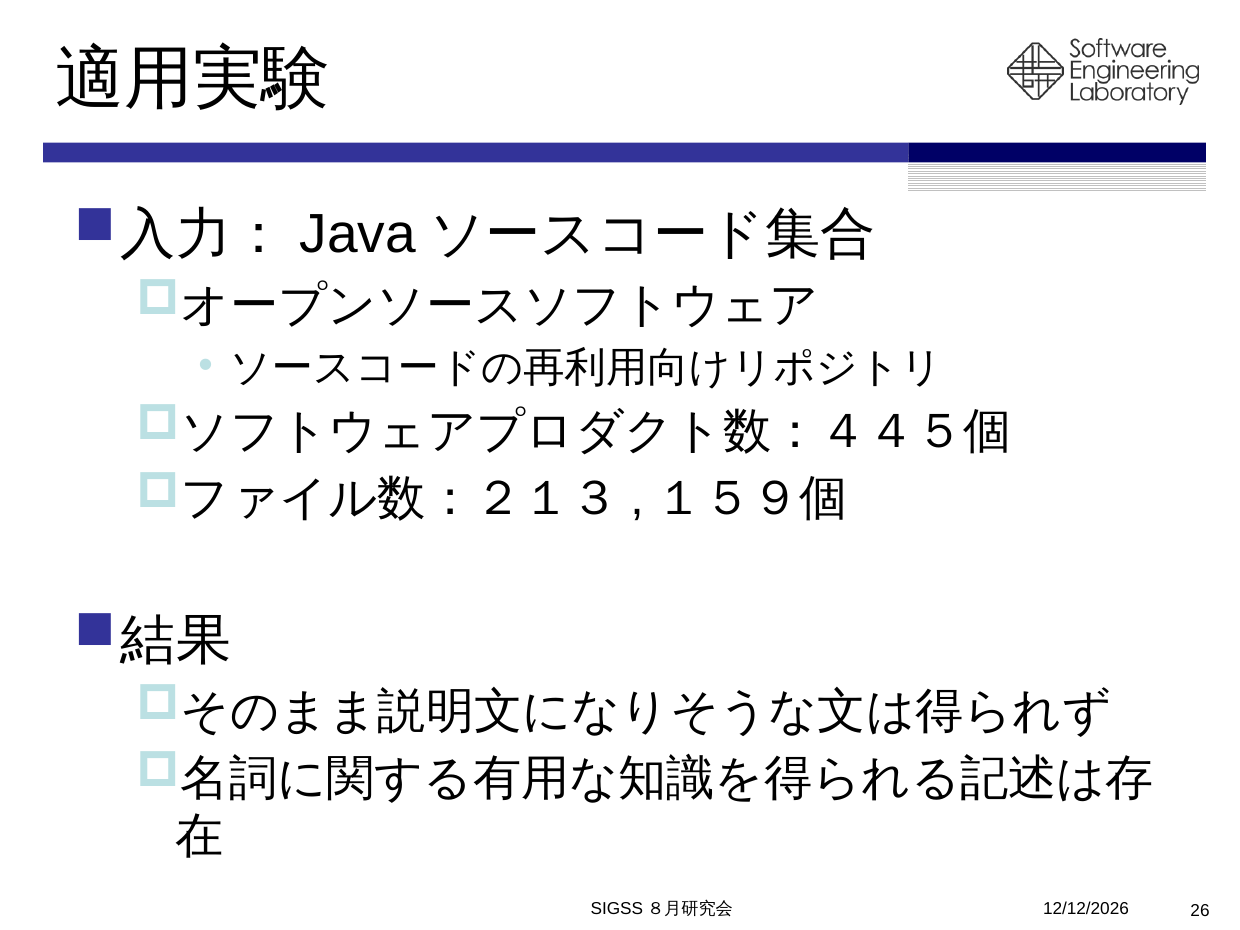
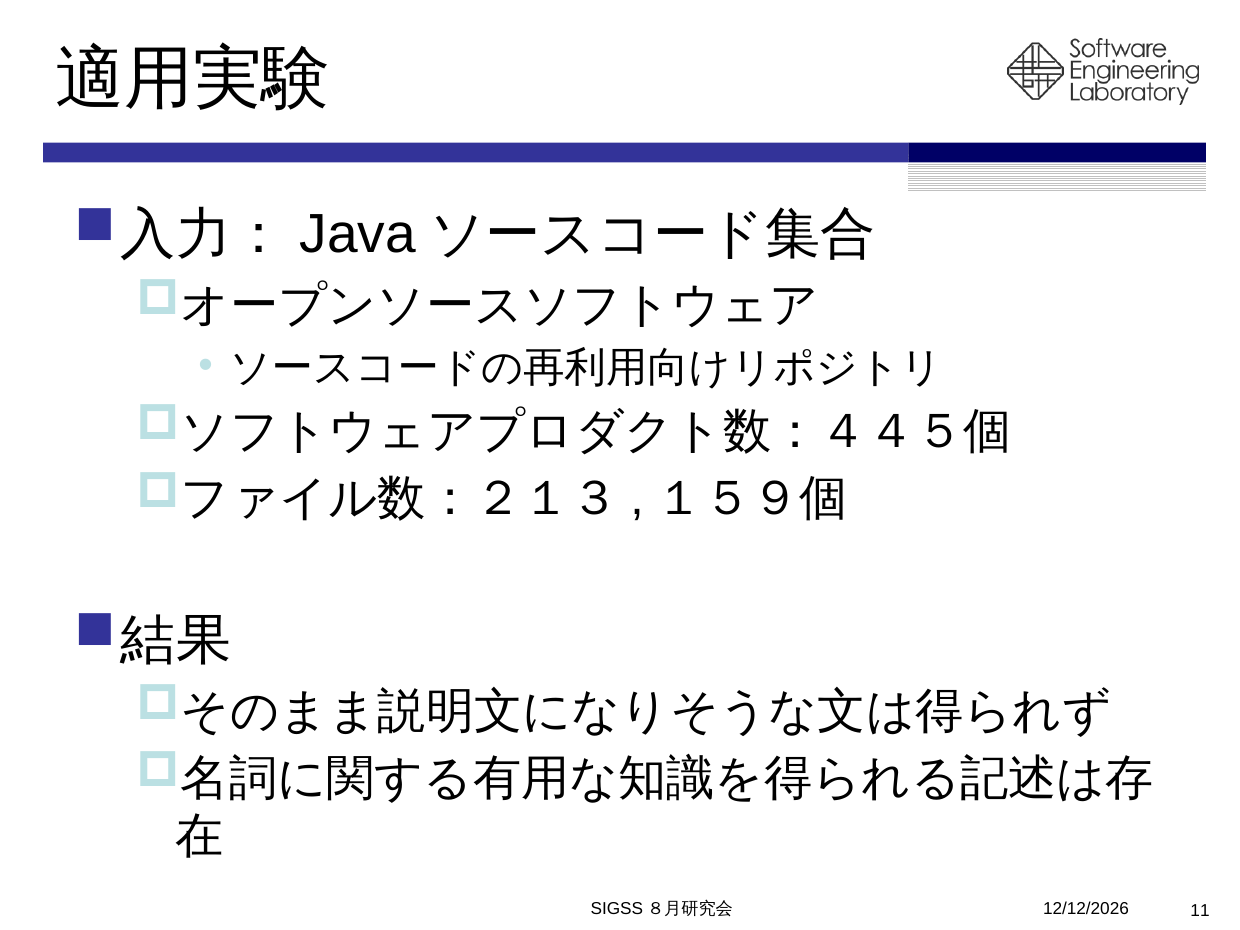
26: 26 -> 11 (1200, 911)
